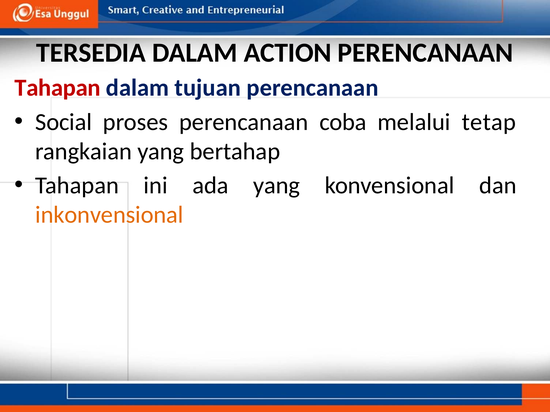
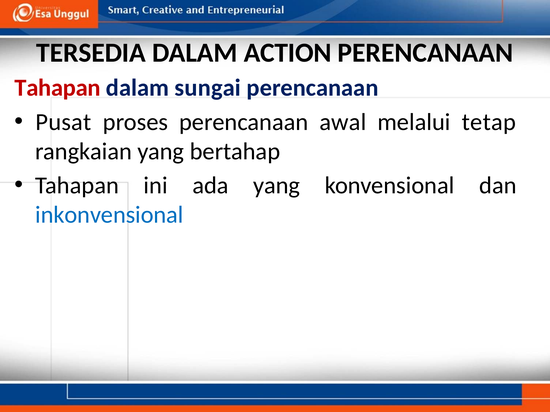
tujuan: tujuan -> sungai (208, 88)
Social: Social -> Pusat (63, 122)
coba: coba -> awal (343, 122)
inkonvensional colour: orange -> blue (109, 215)
